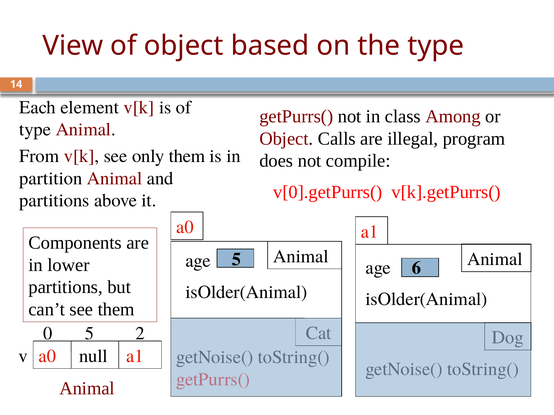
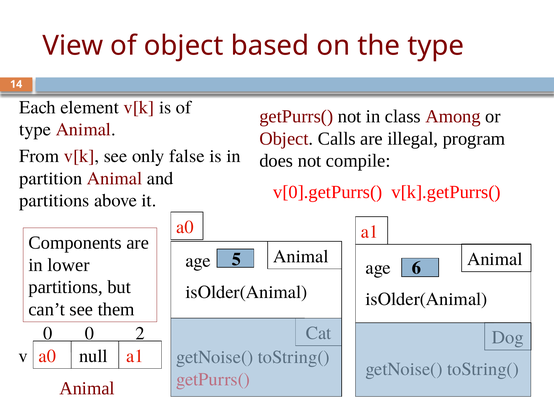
only them: them -> false (187, 156)
0 5: 5 -> 0 (89, 334)
